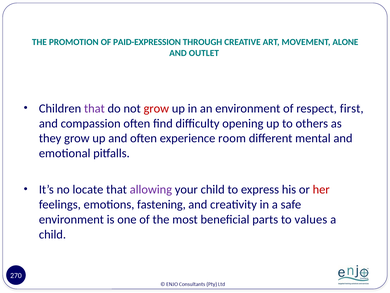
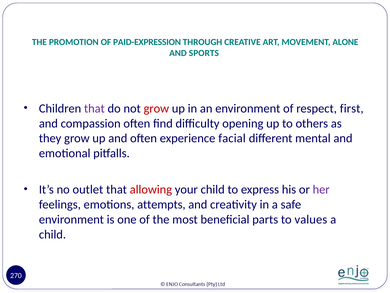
OUTLET: OUTLET -> SPORTS (204, 53)
room: room -> facial (232, 138)
locate: locate -> outlet (88, 189)
allowing colour: purple -> red (151, 189)
her colour: red -> purple (321, 189)
fastening: fastening -> attempts (161, 204)
